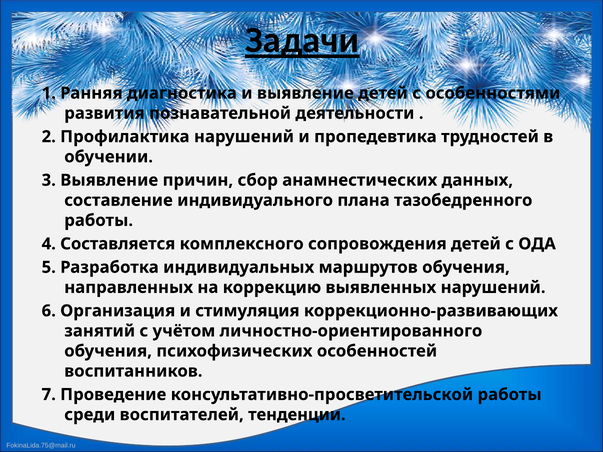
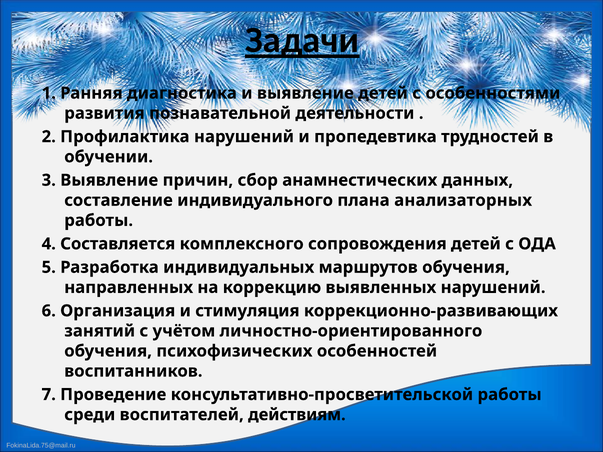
тазобедренного: тазобедренного -> анализаторных (463, 200)
тенденции: тенденции -> действиям (297, 415)
